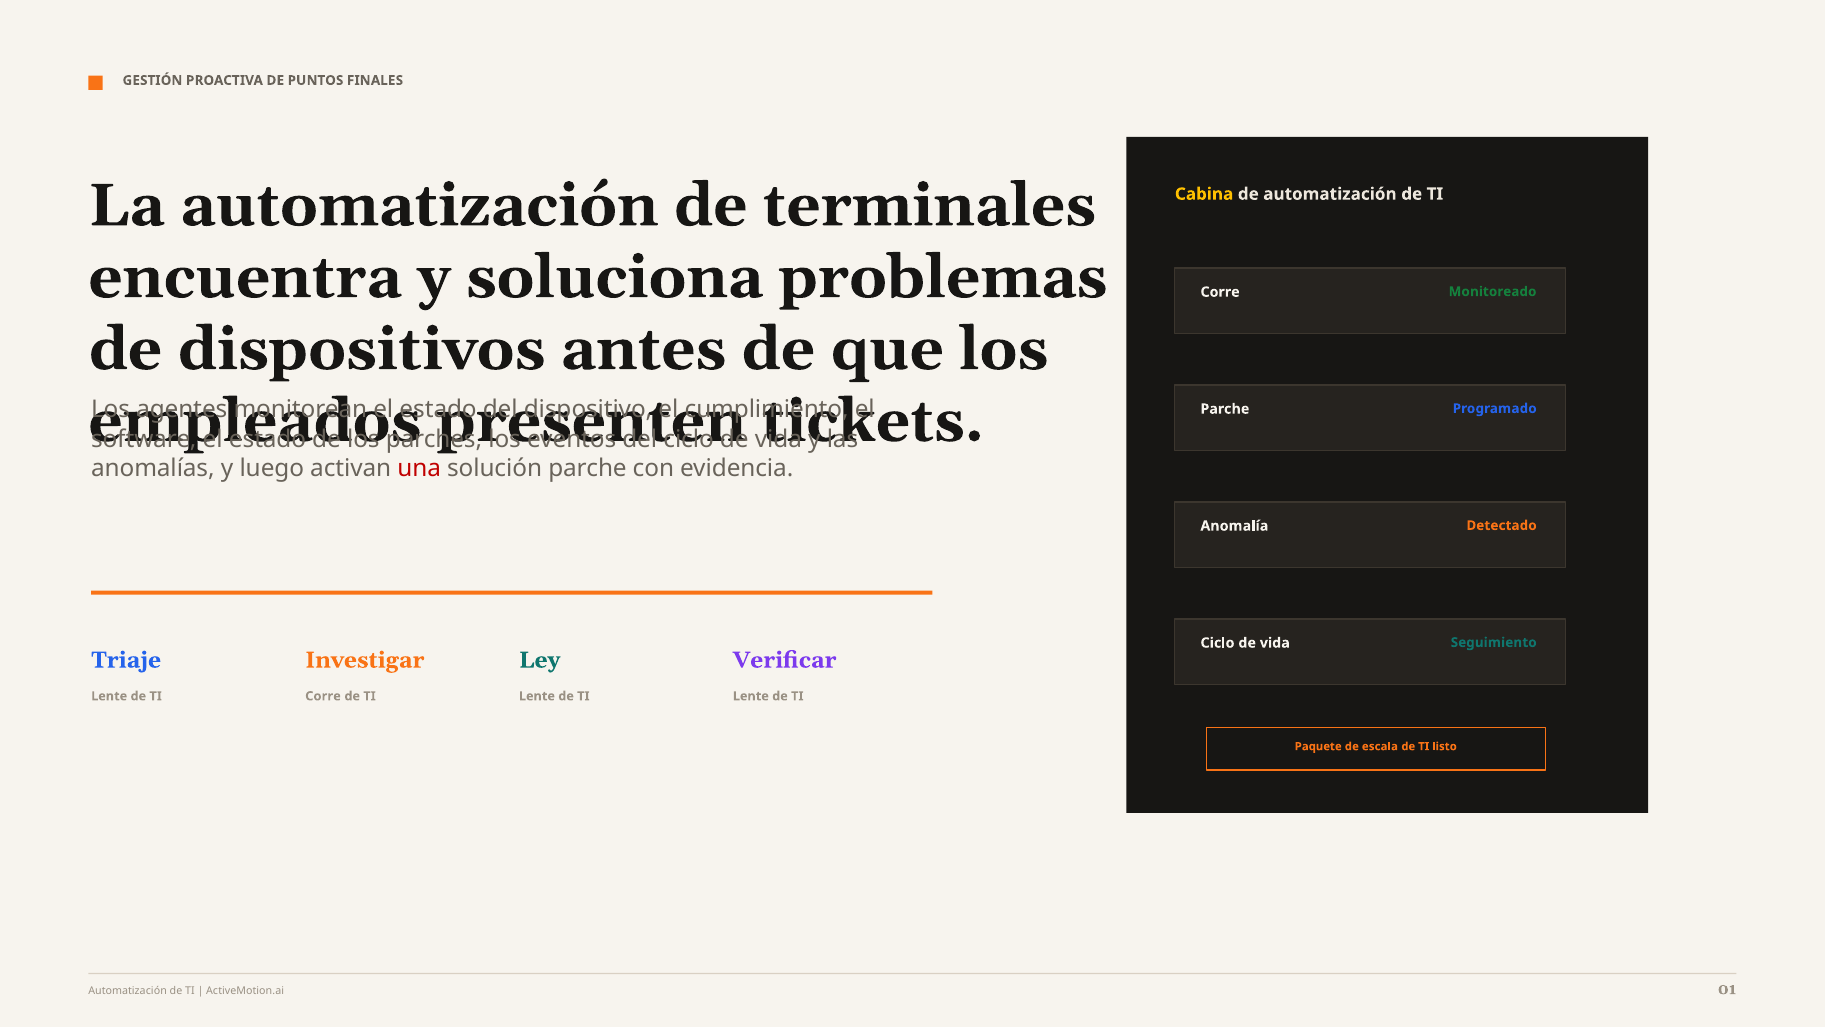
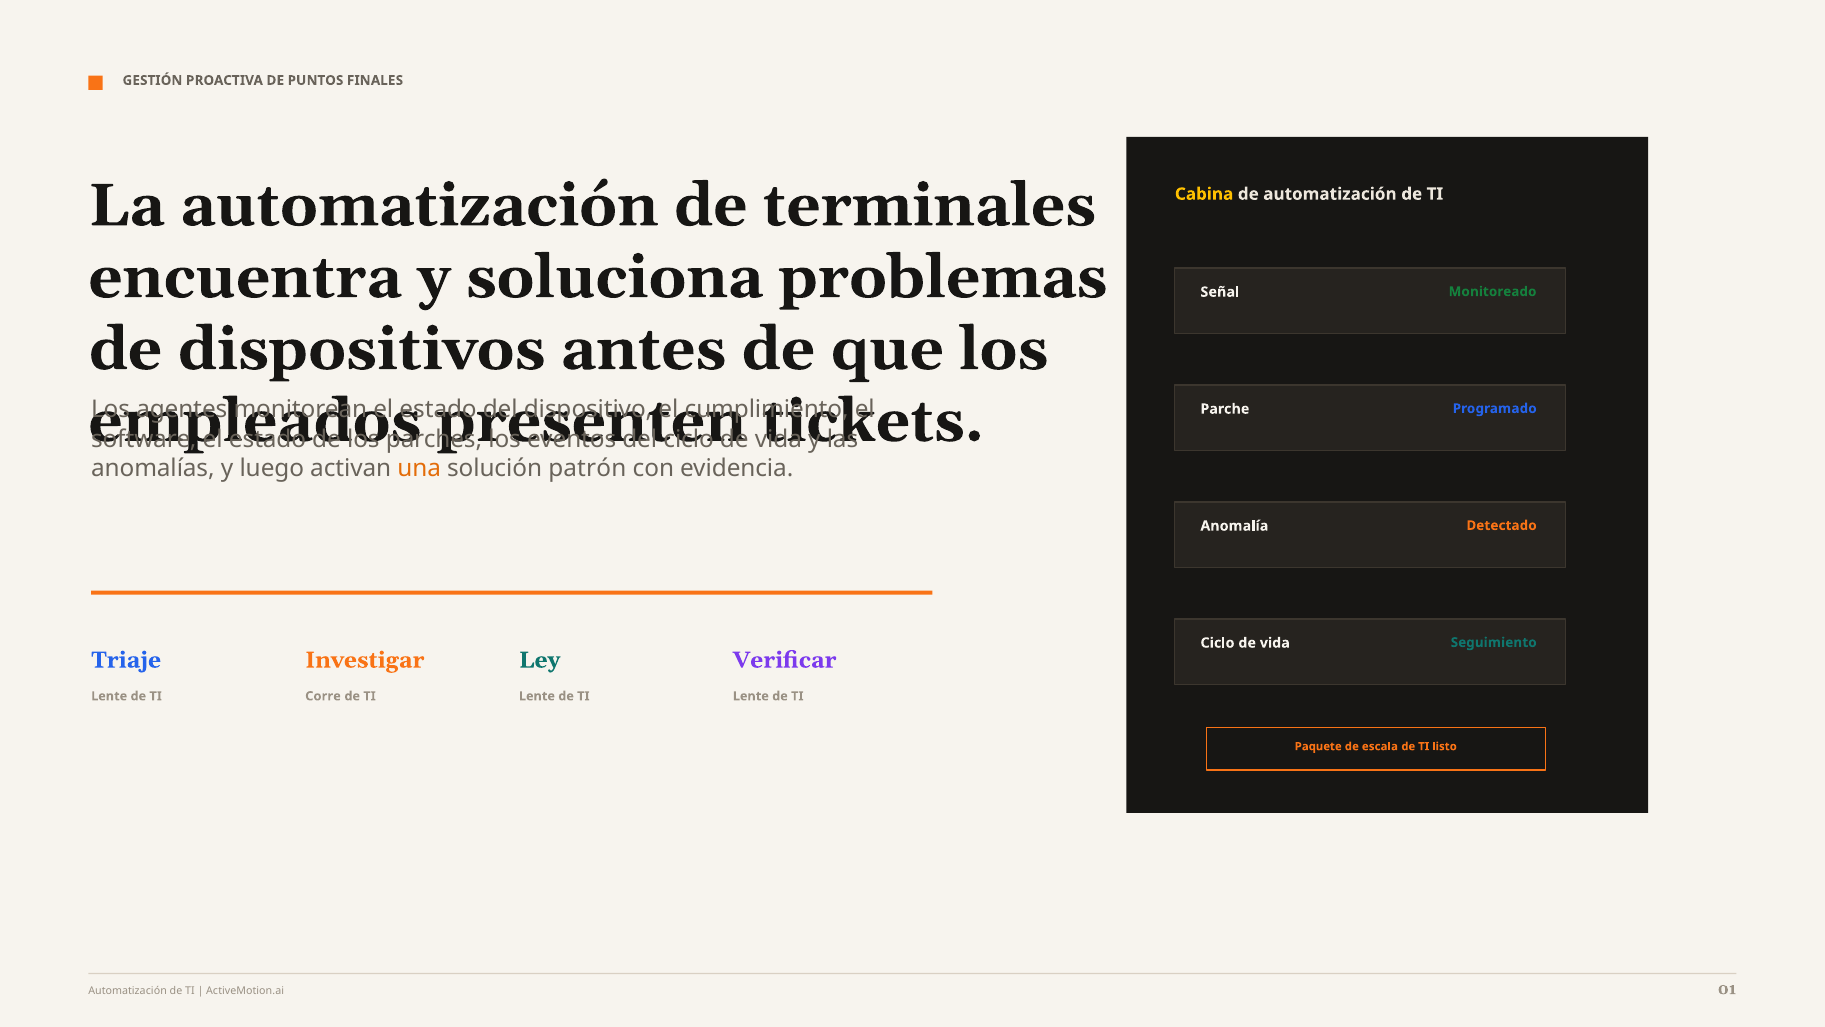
Corre: Corre -> Señal (1220, 292)
una colour: red -> orange (419, 468)
solución parche: parche -> patrón (587, 468)
